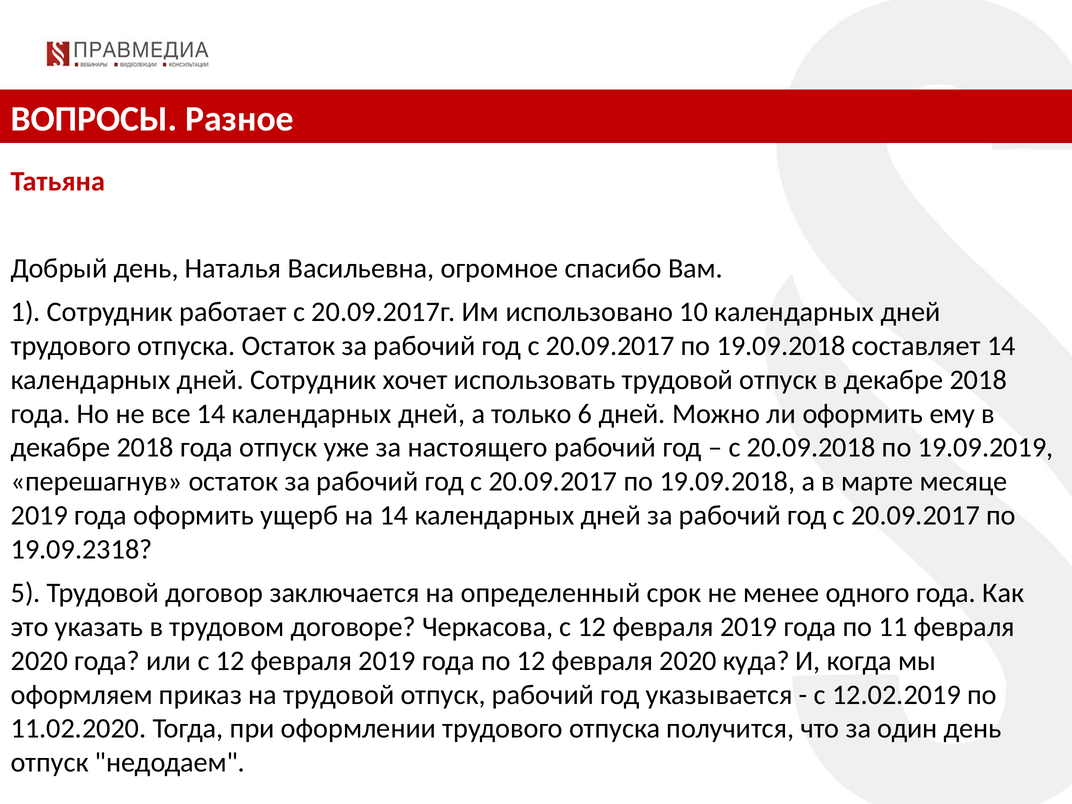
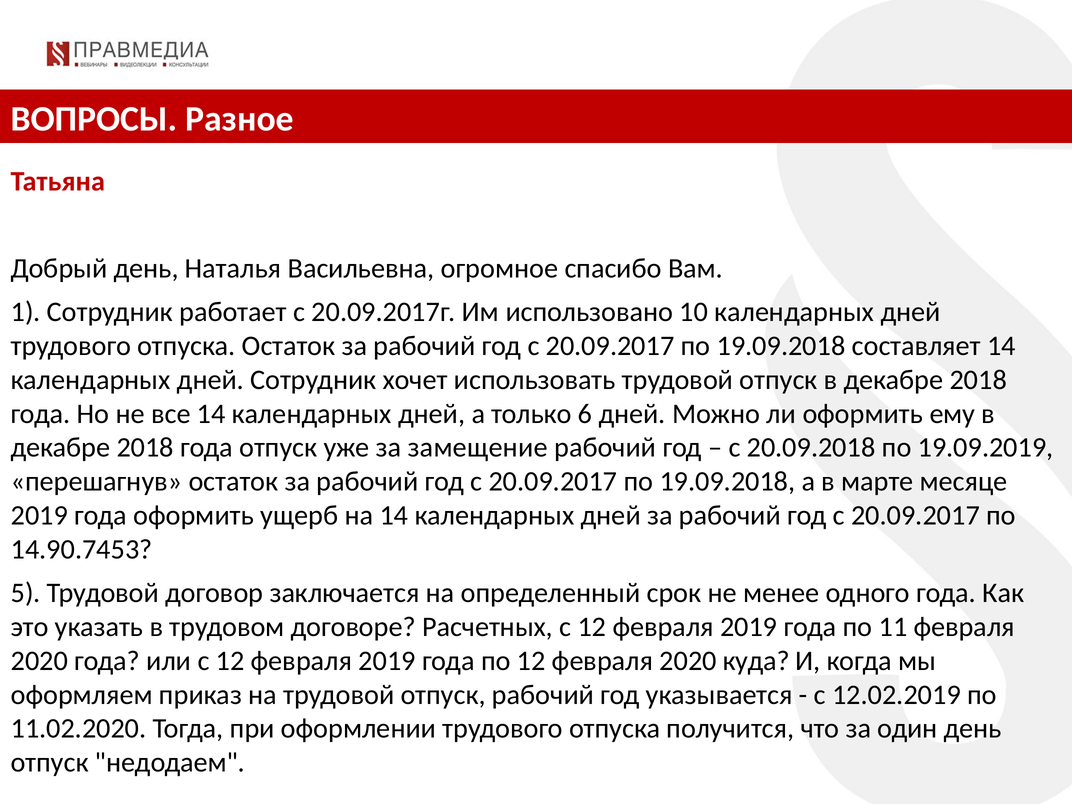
настоящего: настоящего -> замещение (478, 448)
19.09.2318: 19.09.2318 -> 14.90.7453 (82, 549)
Черкасова: Черкасова -> Расчетных (488, 627)
